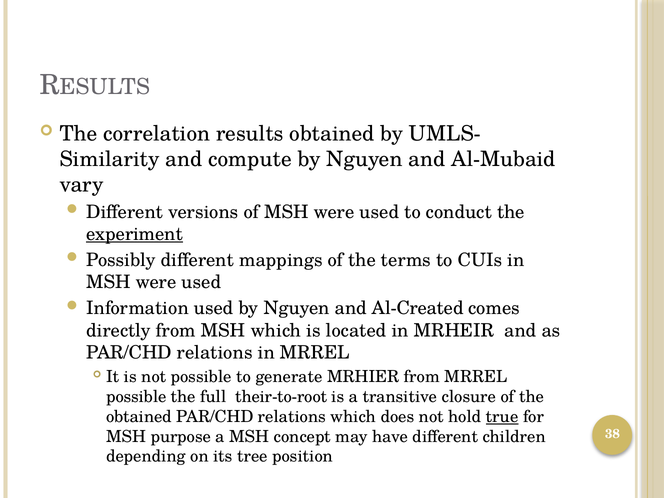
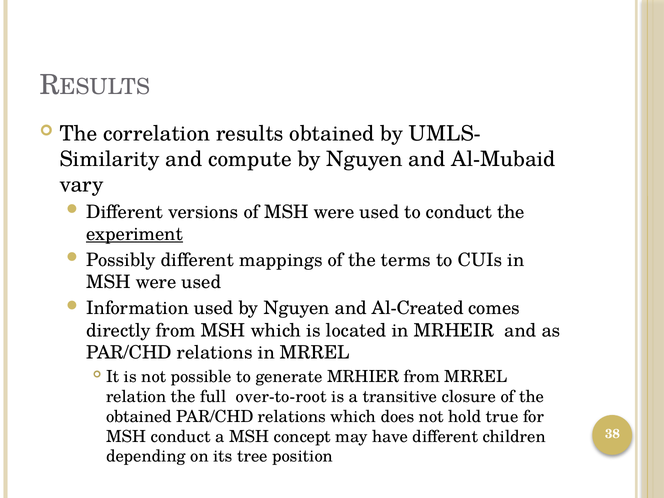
possible: possible -> relation (136, 397)
their-to-root: their-to-root -> over-to-root (281, 397)
true underline: present -> none (502, 417)
MSH purpose: purpose -> conduct (181, 437)
